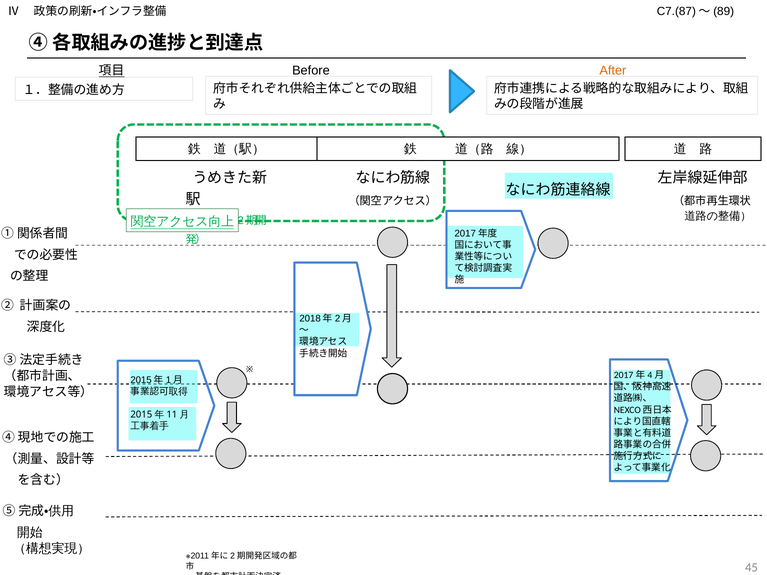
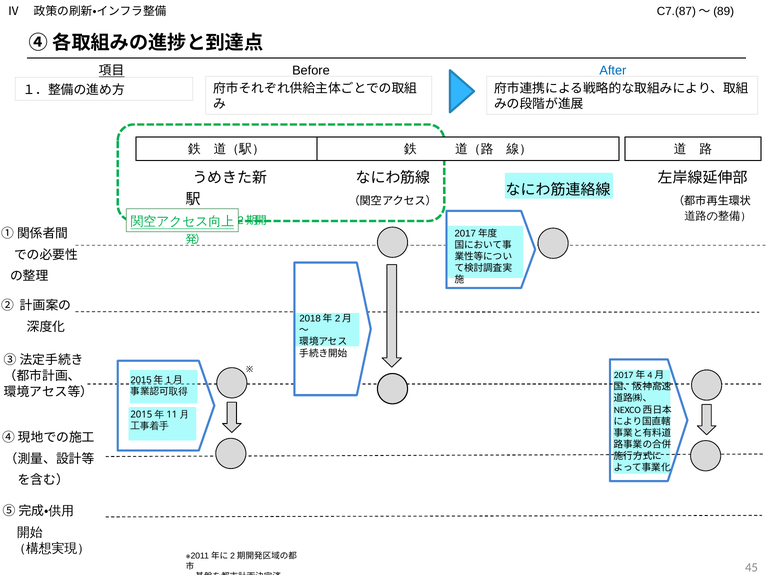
After colour: orange -> blue (613, 71)
